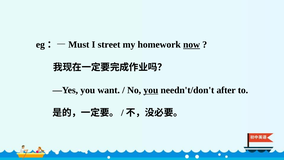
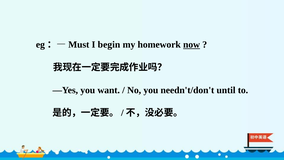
street: street -> begin (109, 45)
you underline: present -> none (151, 90)
after: after -> until (226, 90)
